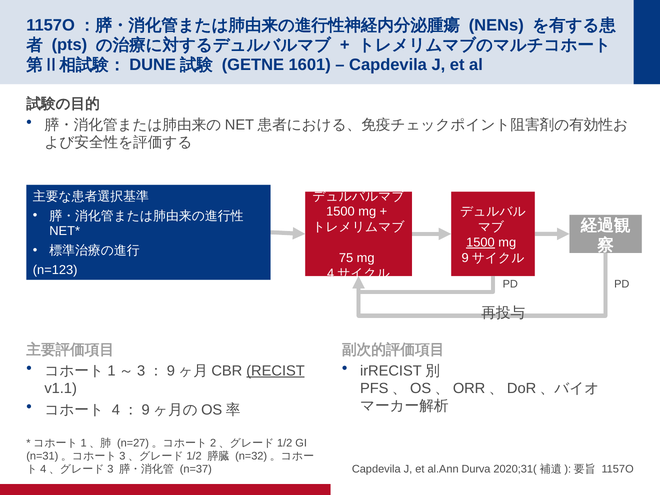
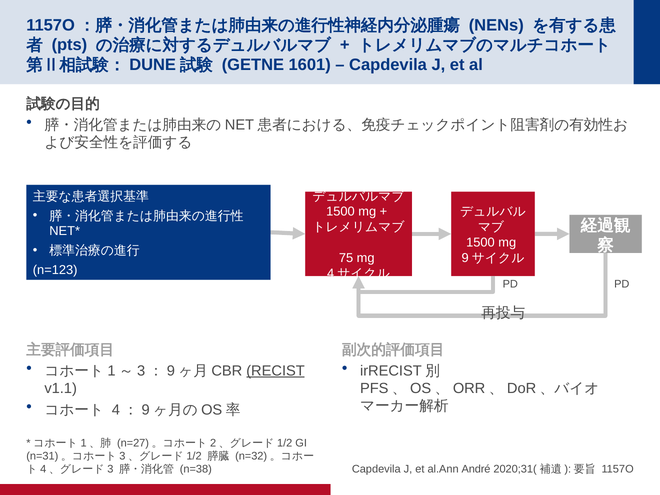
1500 underline: present -> none (480, 243)
n=37: n=37 -> n=38 (196, 469)
Durva: Durva -> André (476, 469)
